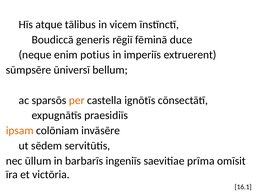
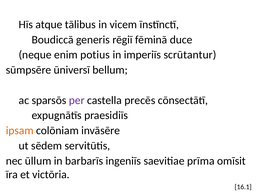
extruerent: extruerent -> scrūtantur (190, 55)
per colour: orange -> purple (77, 100)
ignōtīs: ignōtīs -> precēs (140, 100)
